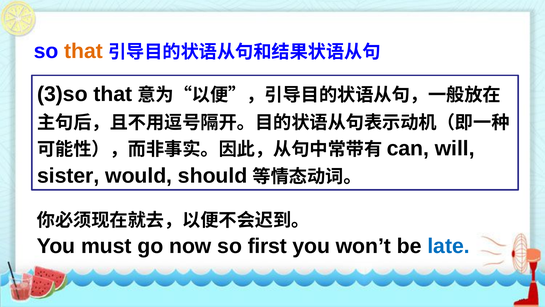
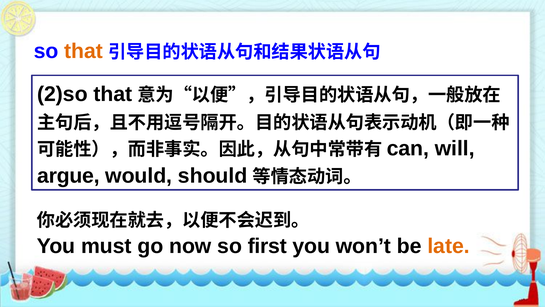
3)so: 3)so -> 2)so (62, 94)
sister: sister -> argue (68, 176)
late colour: blue -> orange (449, 246)
